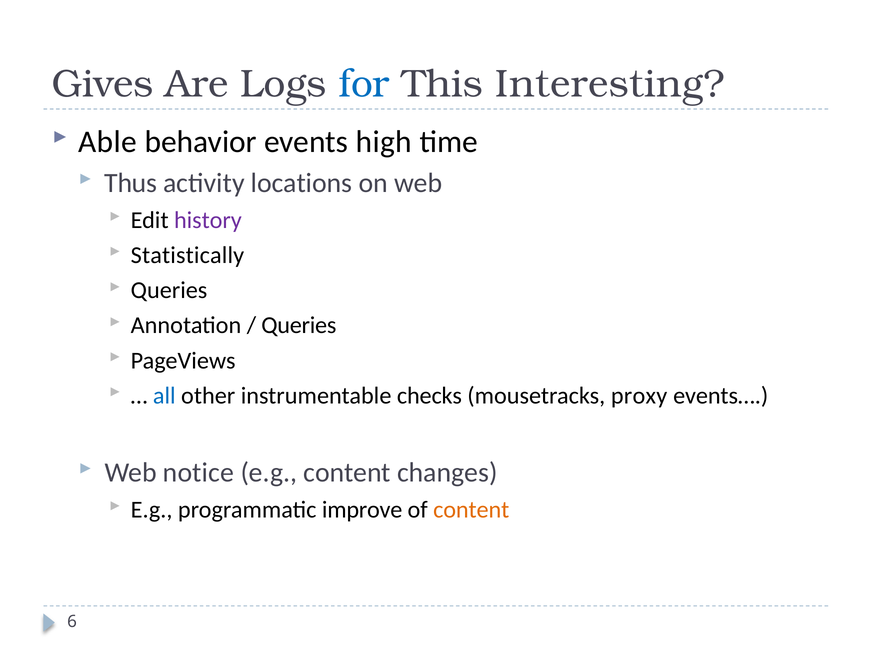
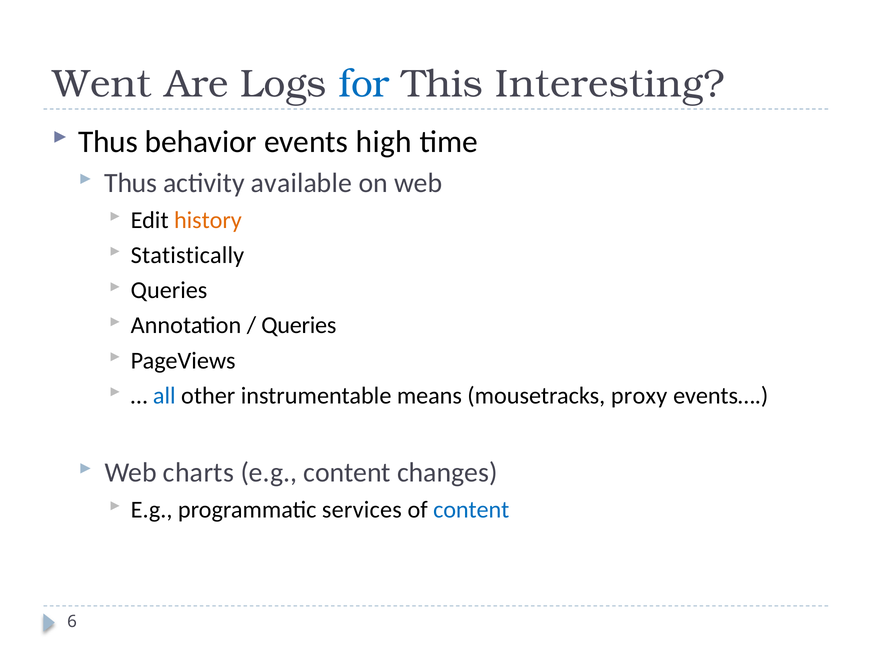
Gives: Gives -> Went (102, 84)
Able: Able -> Thus (108, 142)
locations: locations -> available (301, 183)
history colour: purple -> orange (208, 220)
checks: checks -> means (429, 396)
notice: notice -> charts (198, 473)
improve: improve -> services (362, 510)
content colour: orange -> blue (471, 510)
